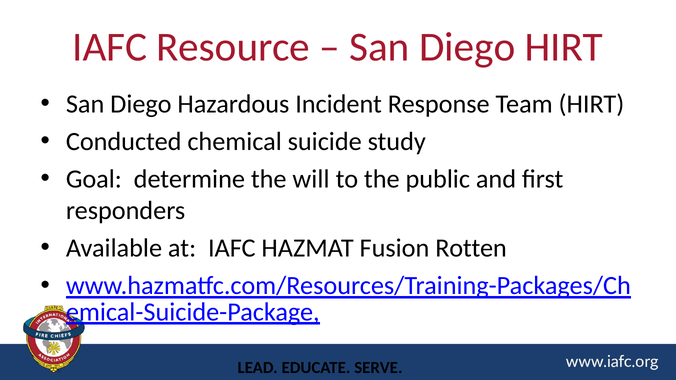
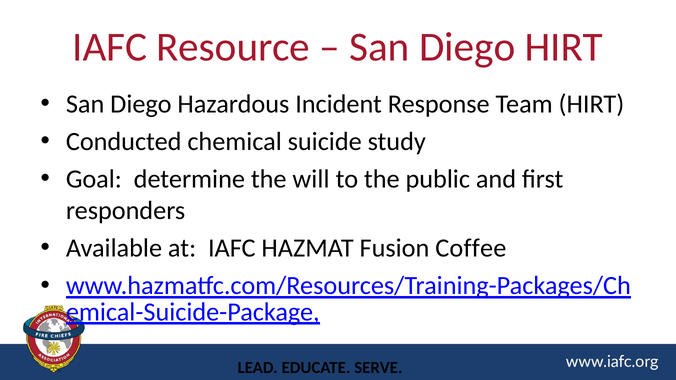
Rotten: Rotten -> Coffee (471, 249)
